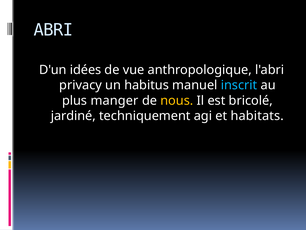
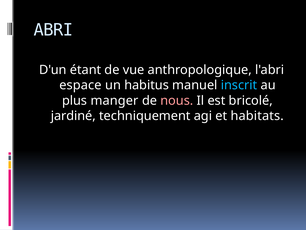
idées: idées -> étant (86, 70)
privacy: privacy -> espace (80, 85)
nous colour: yellow -> pink (177, 100)
